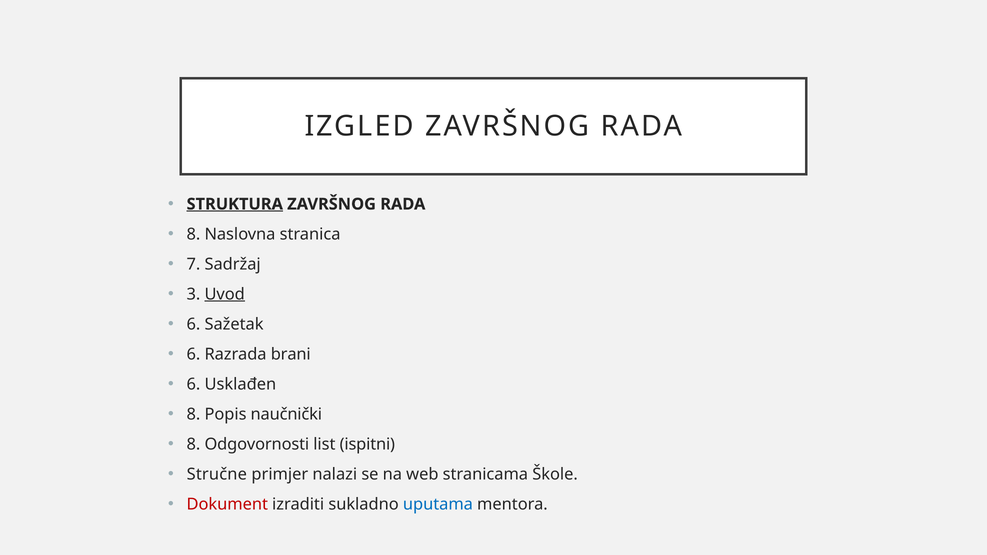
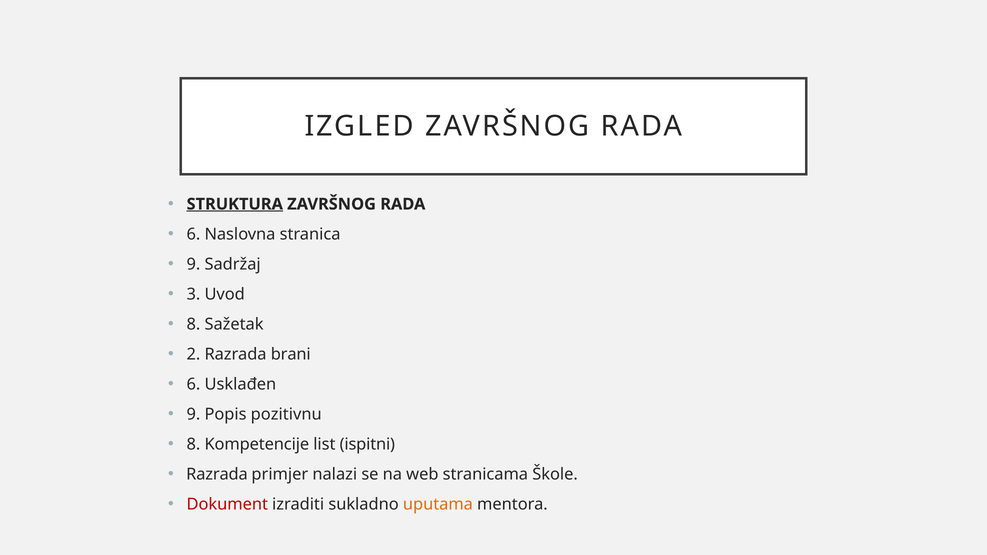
8: 8 -> 6 (193, 234)
7: 7 -> 9 (193, 264)
Uvod underline: present -> none (225, 294)
6: 6 -> 8 (193, 324)
6: 6 -> 2 (193, 354)
8: 8 -> 9 (193, 414)
naučnički: naučnički -> pozitivnu (286, 414)
Odgovornosti: Odgovornosti -> Kompetencije (257, 444)
Stručne: Stručne -> Razrada (217, 474)
uputama colour: blue -> orange (438, 504)
